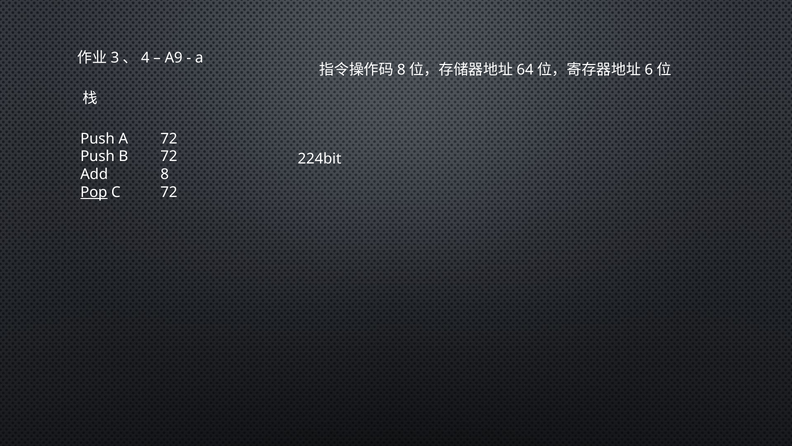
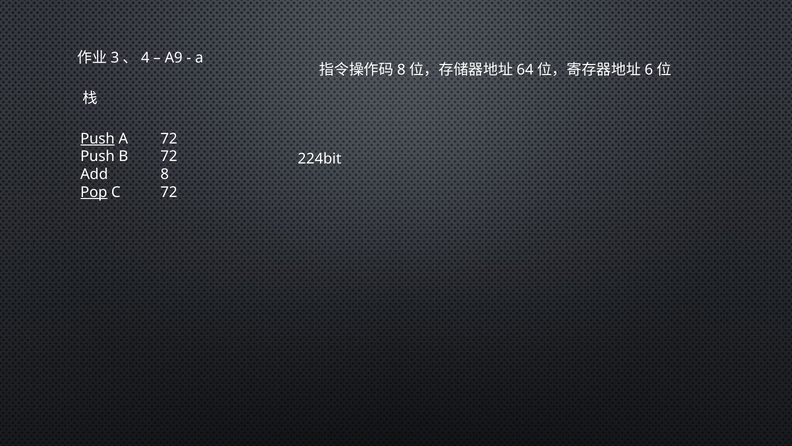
Push underline: none -> present (98, 139)
